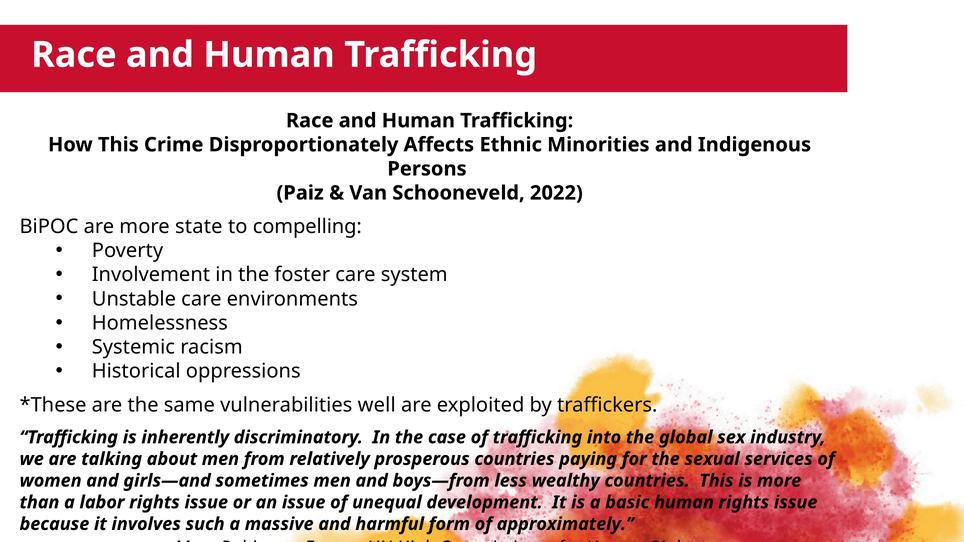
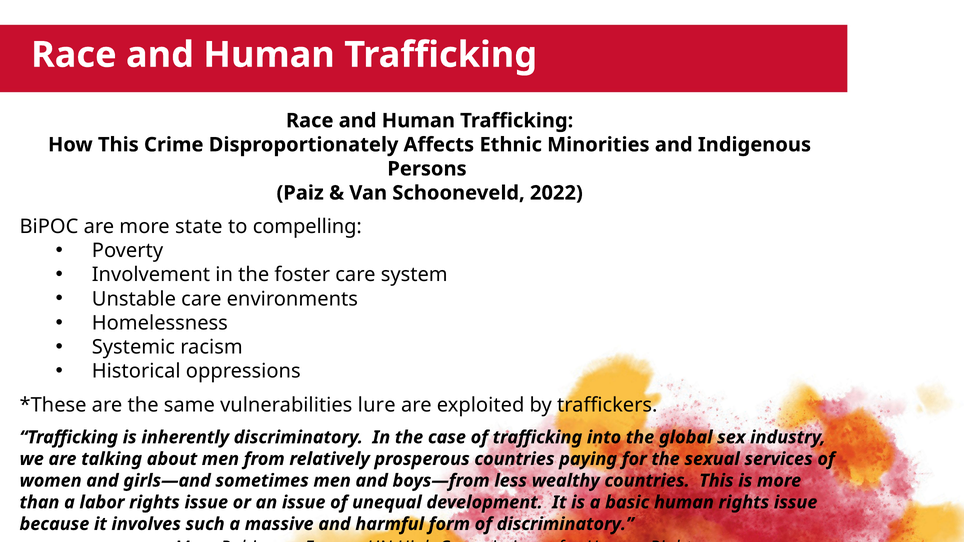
well: well -> lure (377, 405)
of approximately: approximately -> discriminatory (565, 524)
